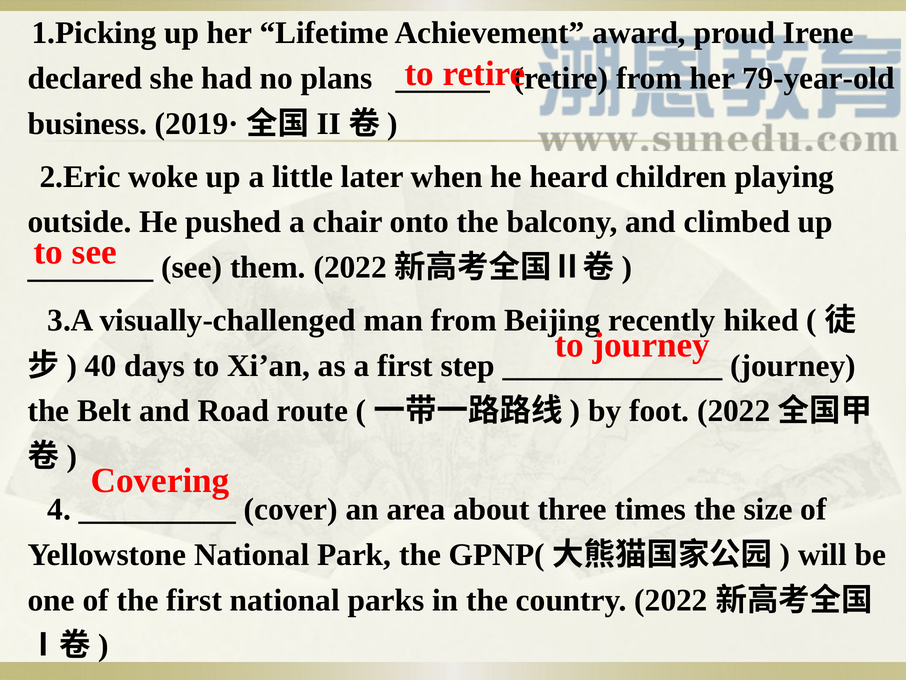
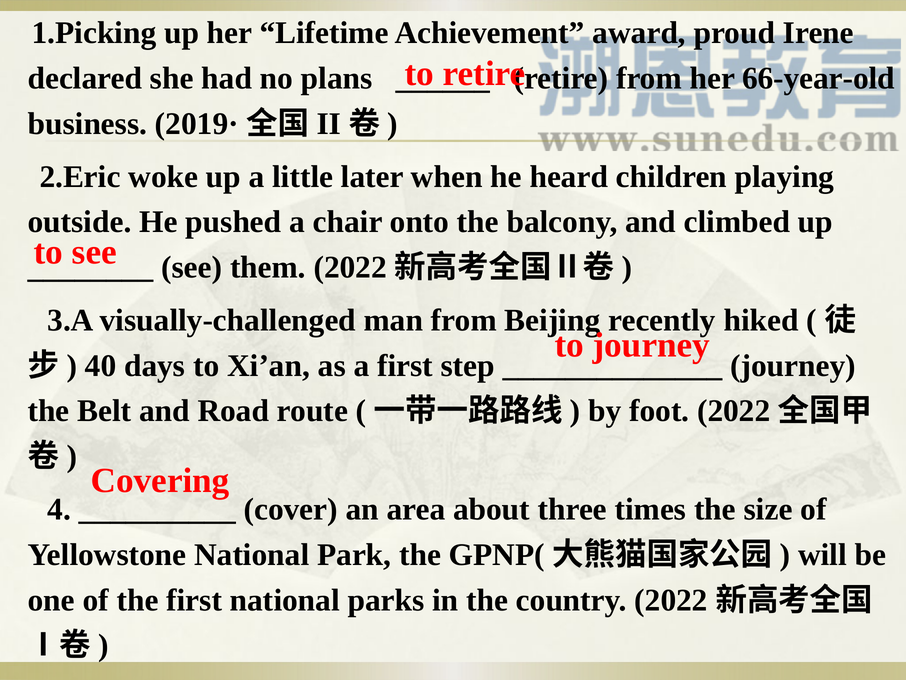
79-year-old: 79-year-old -> 66-year-old (819, 78)
